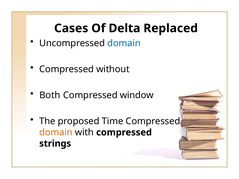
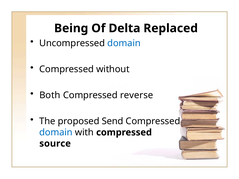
Cases: Cases -> Being (71, 28)
window: window -> reverse (137, 95)
Time: Time -> Send (113, 121)
domain colour: orange -> blue (56, 133)
strings: strings -> source (55, 144)
